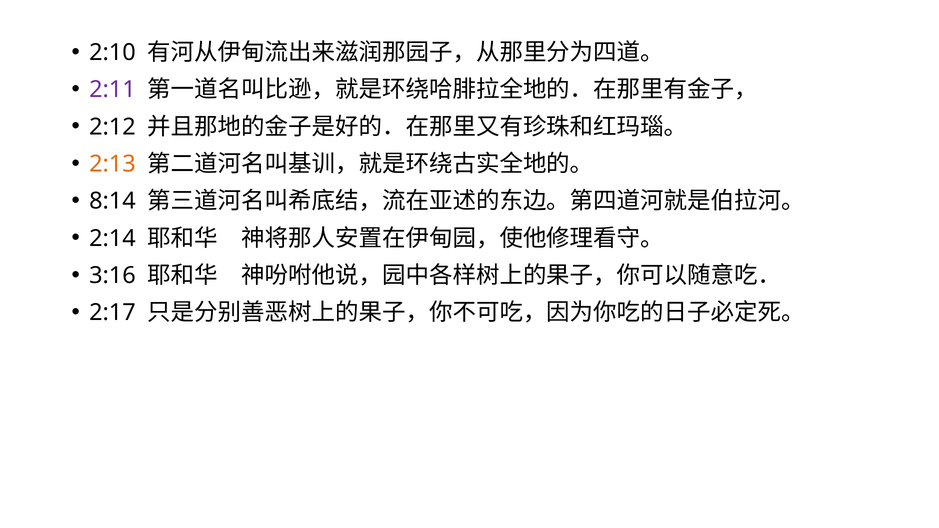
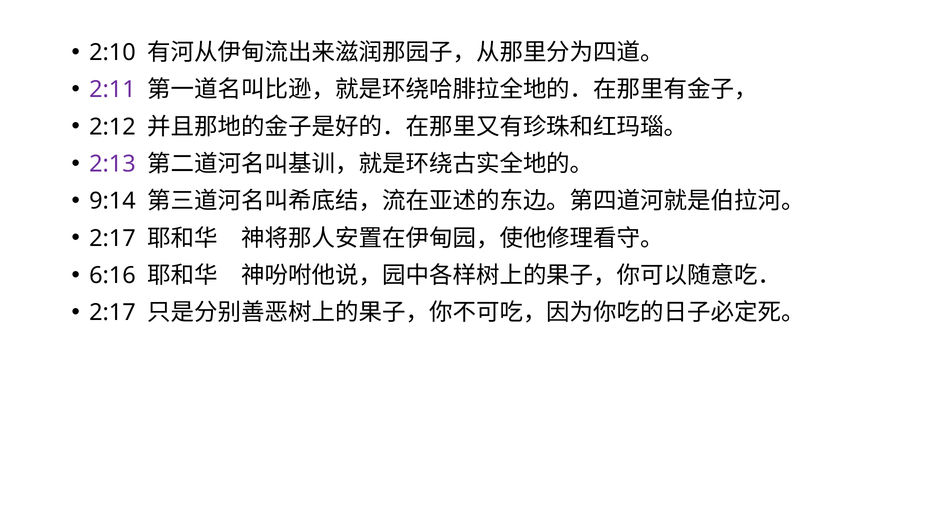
2:13 colour: orange -> purple (112, 164)
8:14: 8:14 -> 9:14 (112, 201)
2:14: 2:14 -> 2:17 (112, 238)
3:16: 3:16 -> 6:16 (112, 276)
